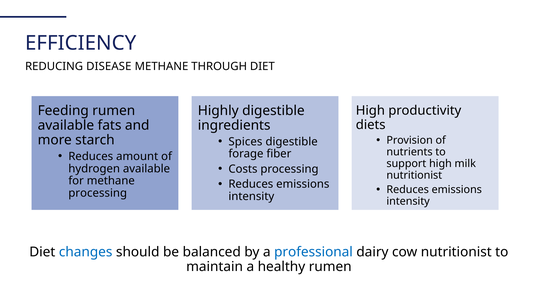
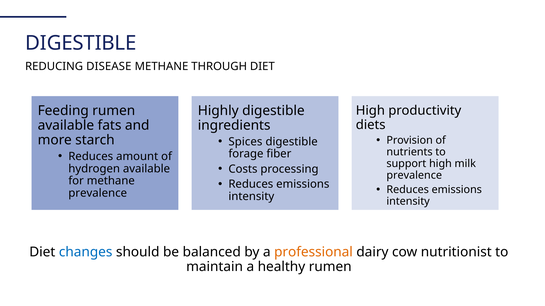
EFFICIENCY: EFFICIENCY -> DIGESTIBLE (81, 43)
nutritionist: nutritionist -> prevalence (414, 176)
processing: processing -> prevalence (98, 193)
professional colour: blue -> orange (313, 253)
